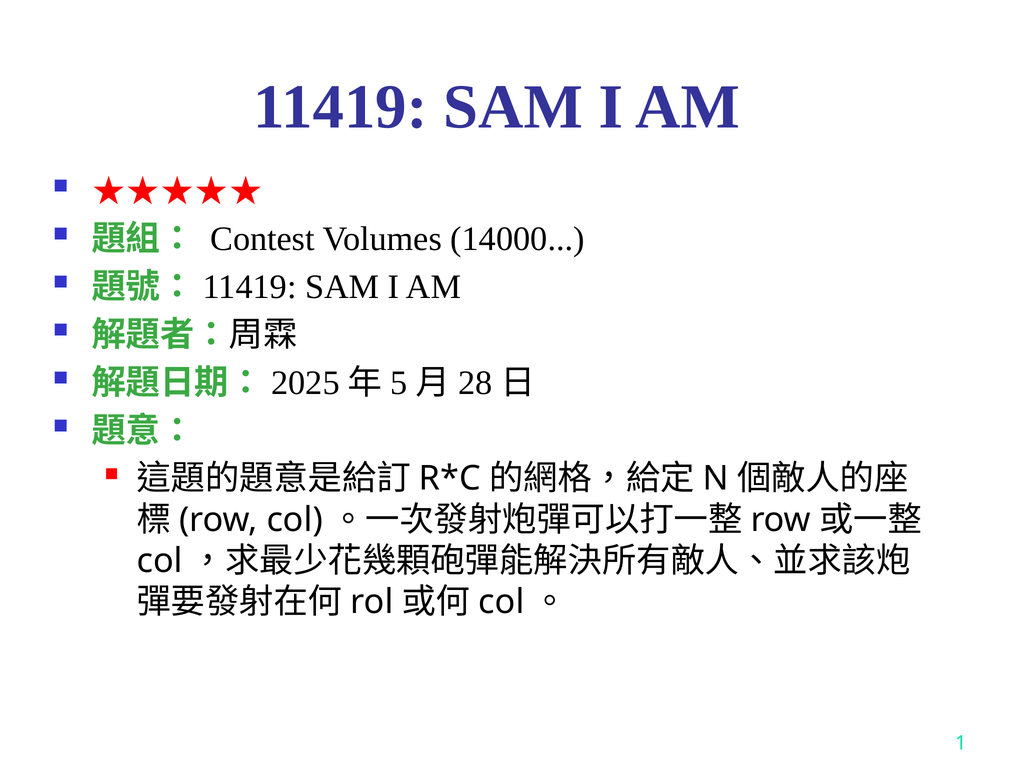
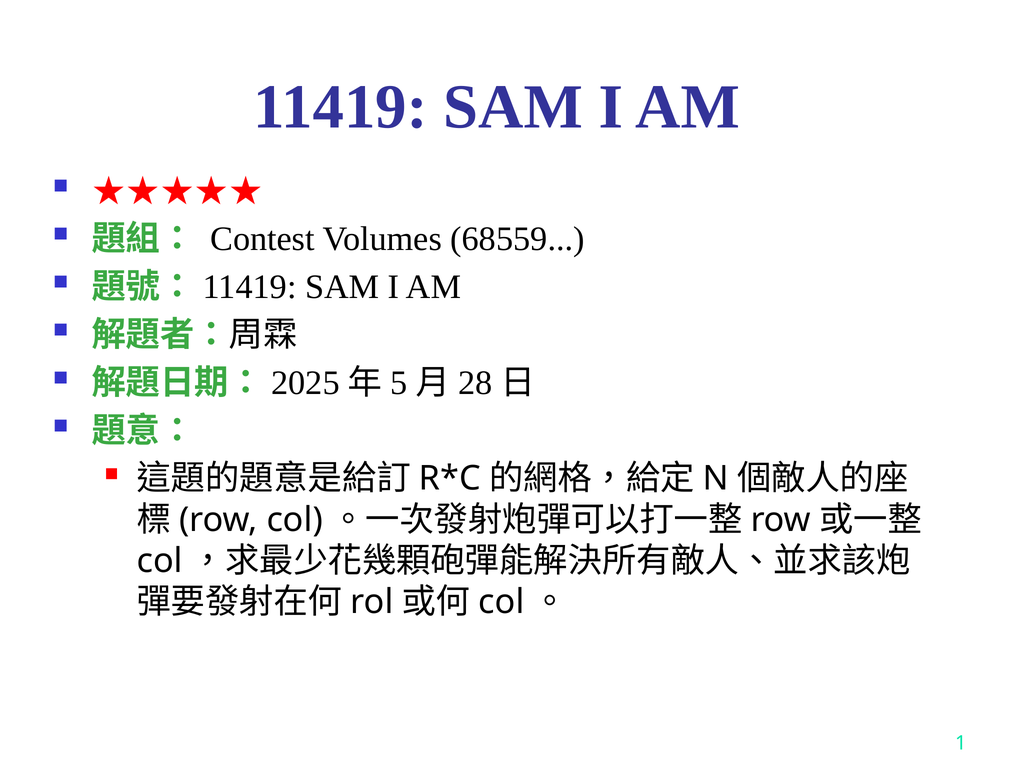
14000: 14000 -> 68559 (518, 239)
